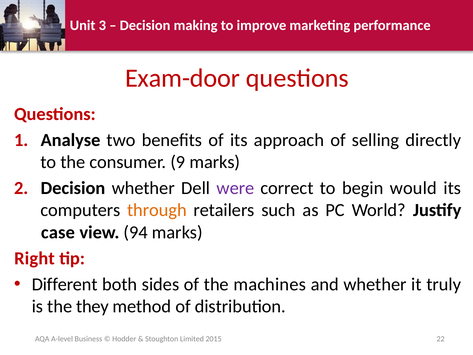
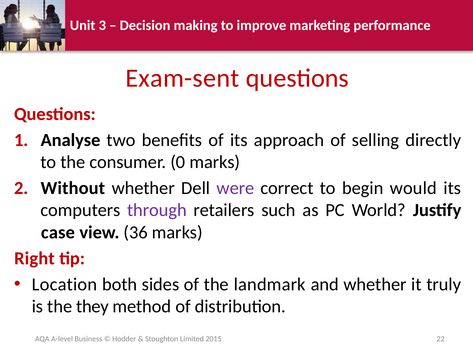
Exam-door: Exam-door -> Exam-sent (182, 78)
9: 9 -> 0 (178, 162)
Decision: Decision -> Without (73, 188)
through colour: orange -> purple (157, 210)
94: 94 -> 36 (136, 232)
Different: Different -> Location (64, 284)
machines: machines -> landmark (270, 284)
